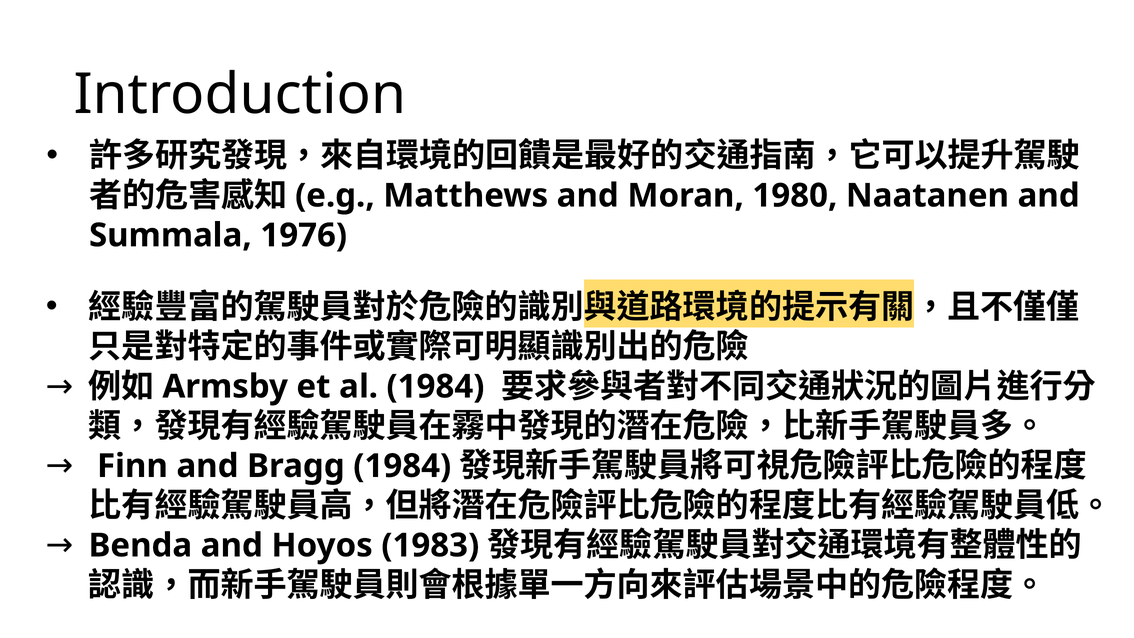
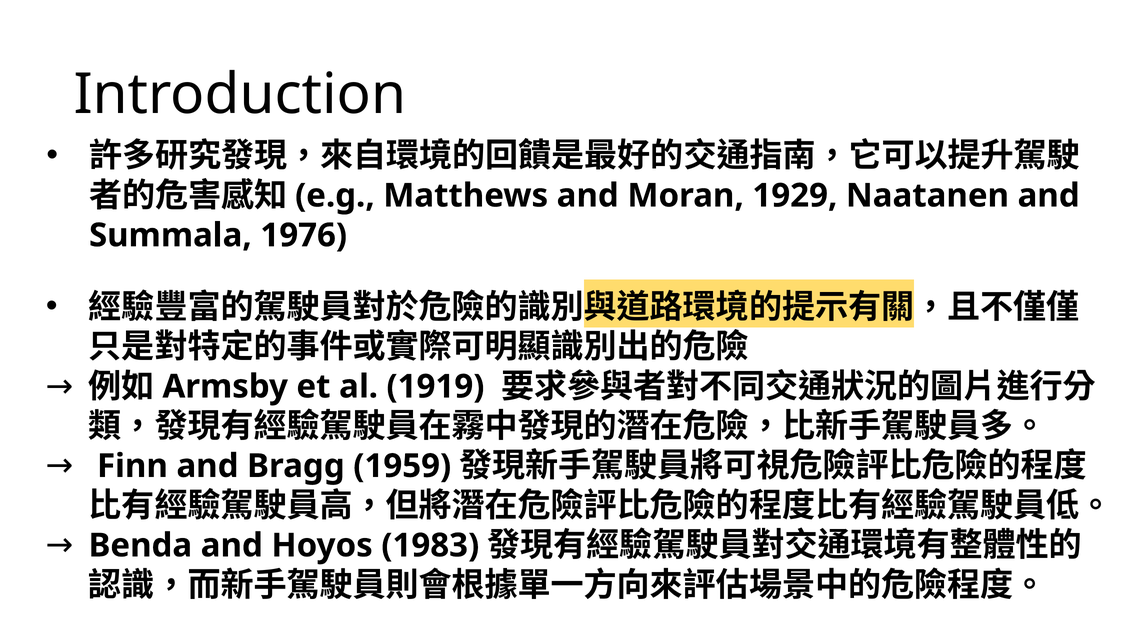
1980: 1980 -> 1929 (795, 196)
al 1984: 1984 -> 1919 (435, 387)
Bragg 1984: 1984 -> 1959 (402, 466)
